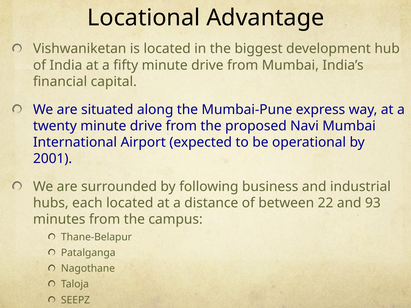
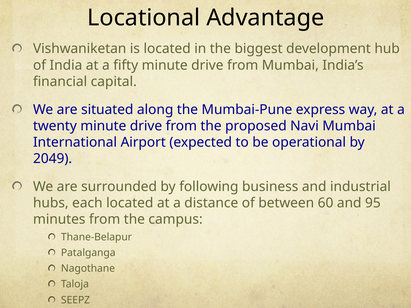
2001: 2001 -> 2049 (53, 159)
22: 22 -> 60 (326, 203)
93: 93 -> 95 (373, 203)
